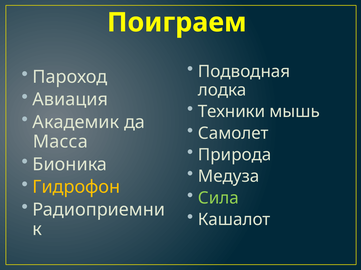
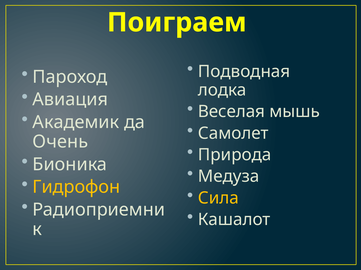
Техники: Техники -> Веселая (231, 112)
Масса: Масса -> Очень (60, 142)
Сила colour: light green -> yellow (218, 198)
